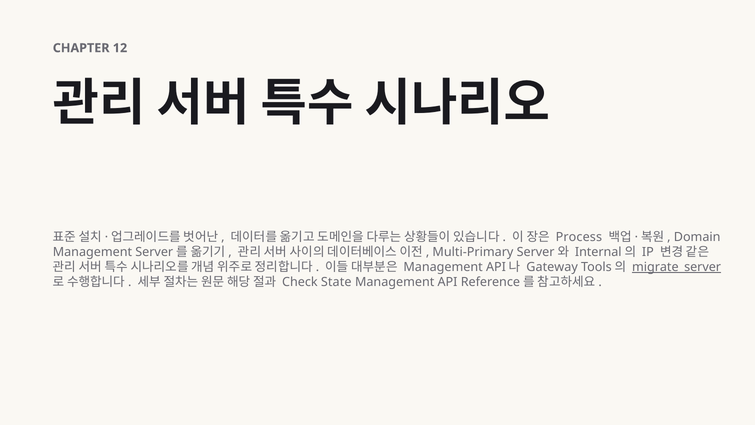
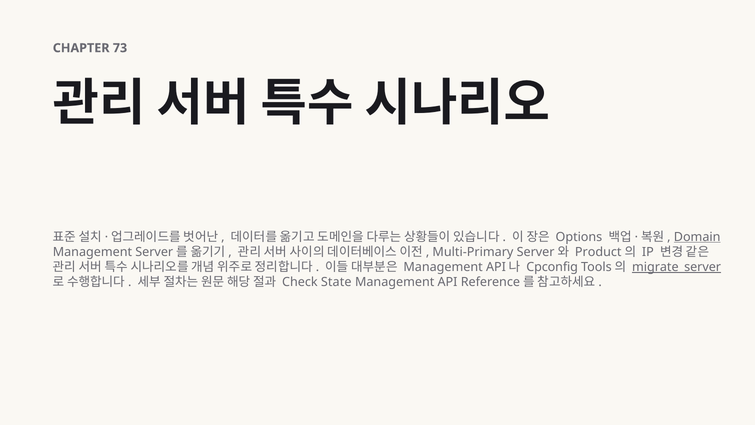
12: 12 -> 73 (120, 48)
Process: Process -> Options (579, 237)
Domain underline: none -> present (697, 237)
Internal: Internal -> Product (598, 252)
Gateway: Gateway -> Cpconfig (552, 267)
